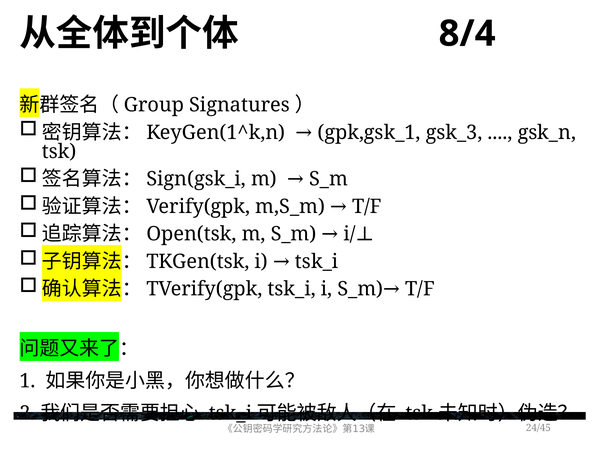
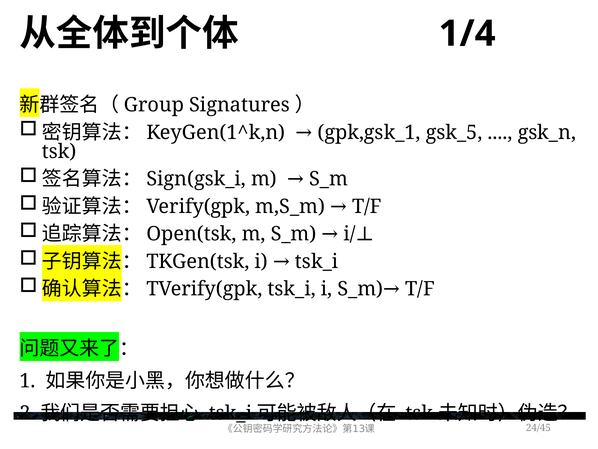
8/4: 8/4 -> 1/4 (467, 34)
gsk_3: gsk_3 -> gsk_5 (454, 132)
